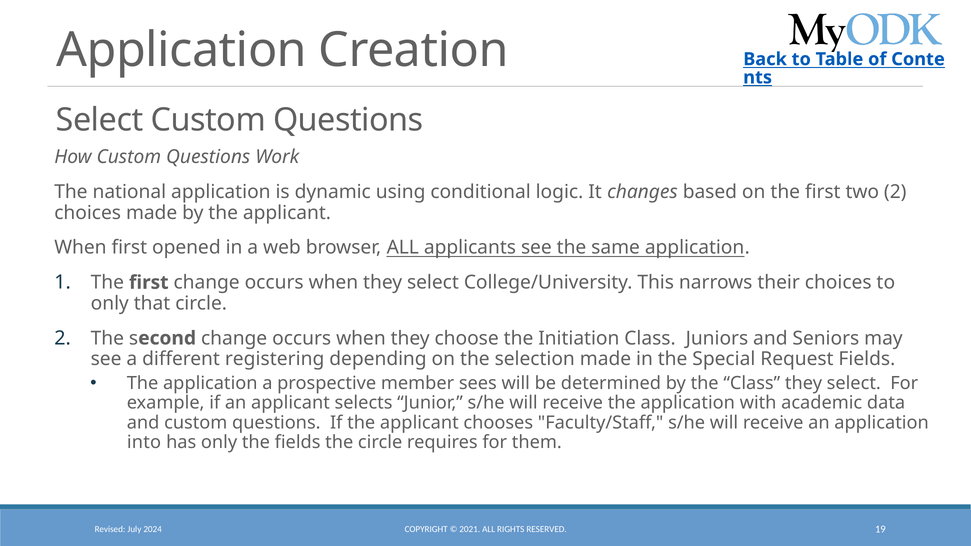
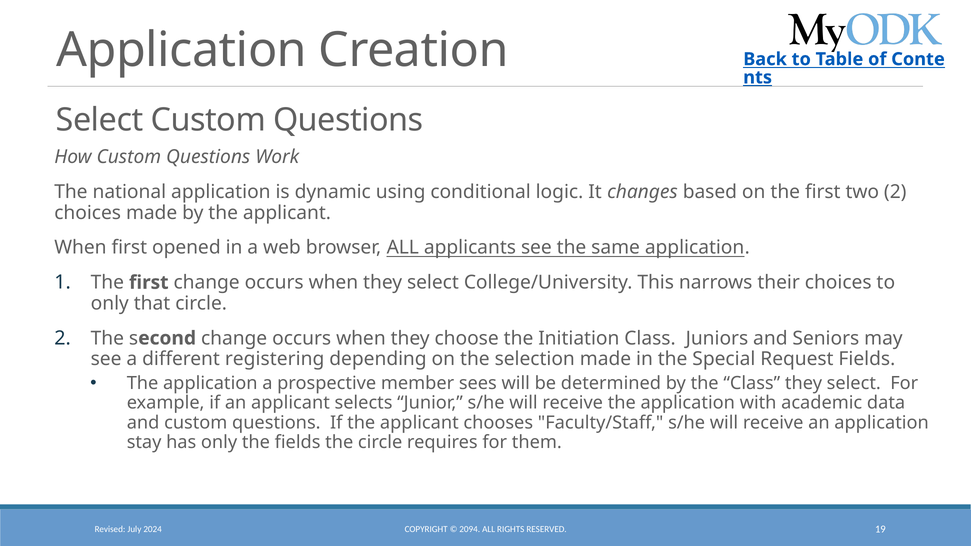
into: into -> stay (144, 442)
2021: 2021 -> 2094 (470, 530)
